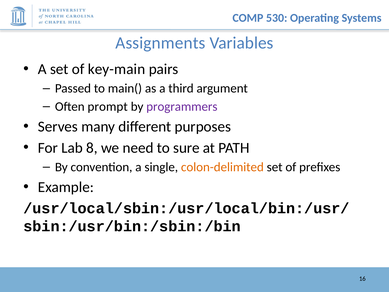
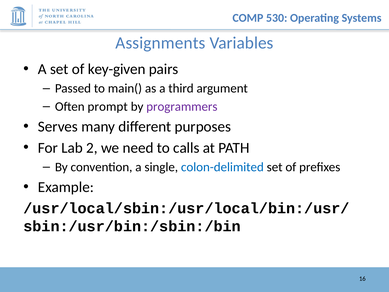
key-main: key-main -> key-given (117, 69)
8: 8 -> 2 (92, 148)
sure: sure -> calls (186, 148)
colon-delimited colour: orange -> blue (222, 167)
